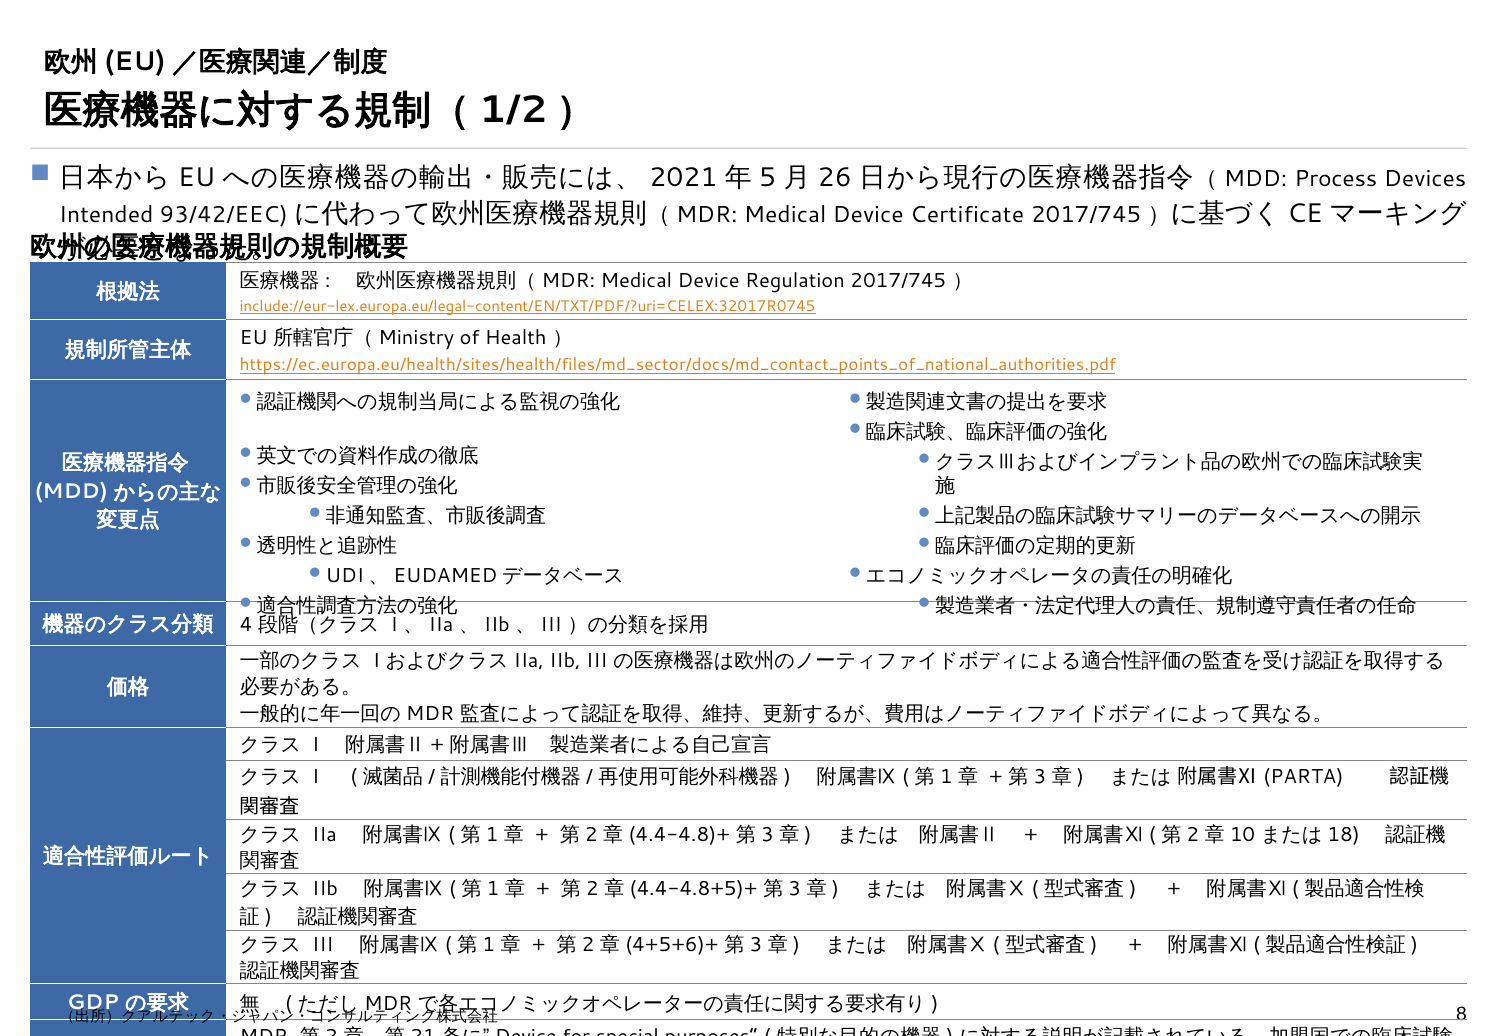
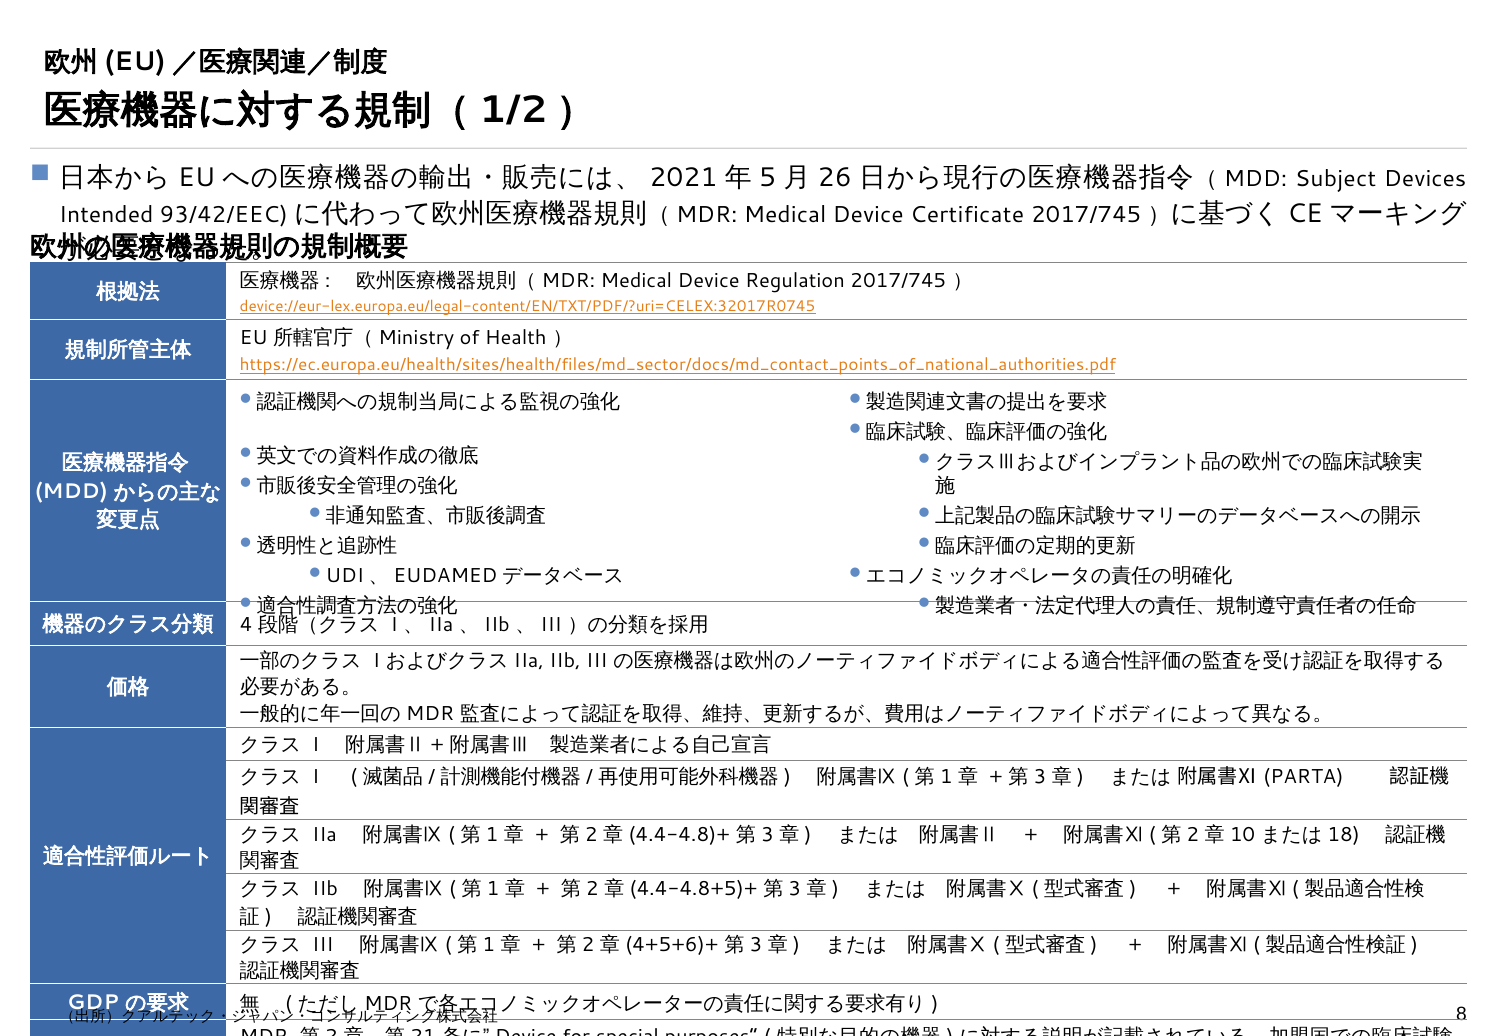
Process: Process -> Subject (1336, 179)
include://eur-lex.europa.eu/legal-content/EN/TXT/PDF/?uri=CELEX:32017R0745: include://eur-lex.europa.eu/legal-content/EN/TXT/PDF/?uri=CELEX:32017R0745 -> device://eur-lex.europa.eu/legal-content/EN/TXT/PDF/?uri=CELEX:32017R0745 (527, 306)
